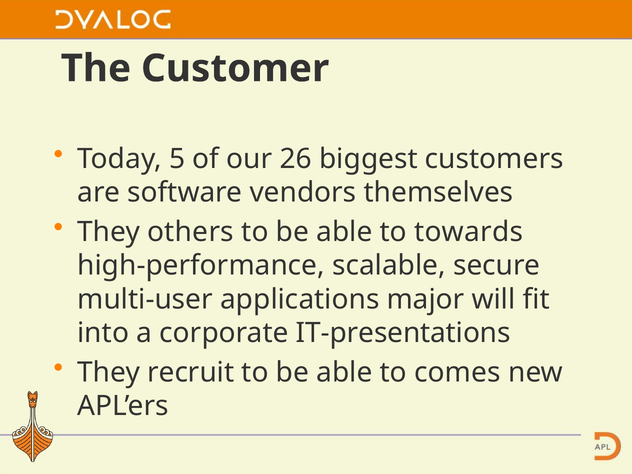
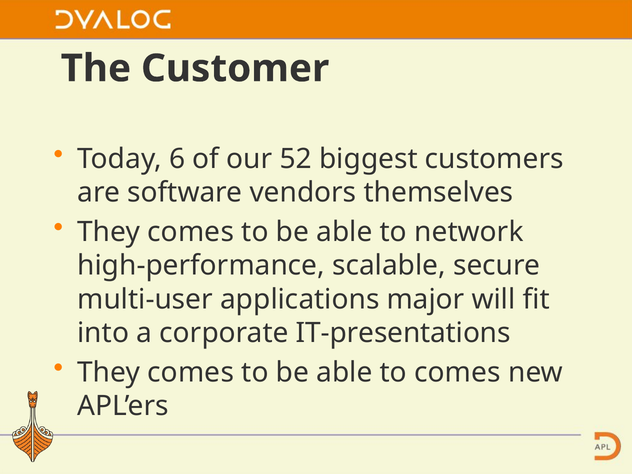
5: 5 -> 6 (177, 159)
26: 26 -> 52 (296, 159)
others: others -> comes (191, 232)
towards: towards -> network (469, 232)
recruit: recruit -> comes (191, 372)
